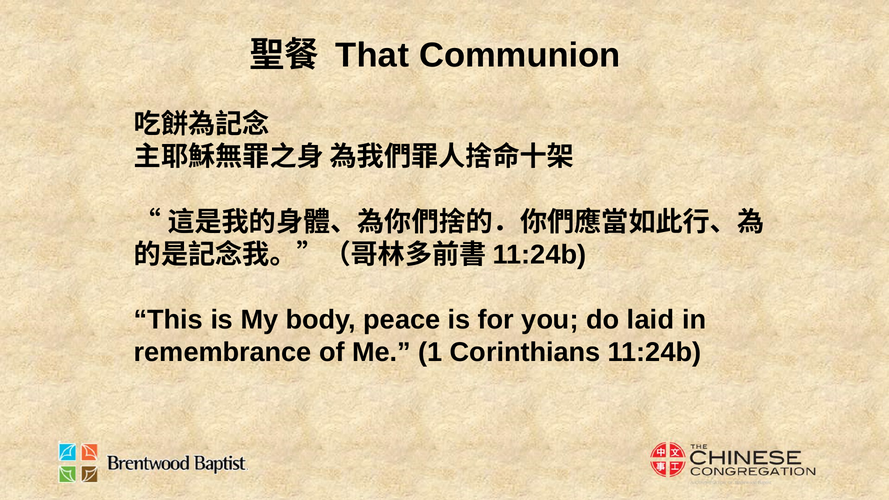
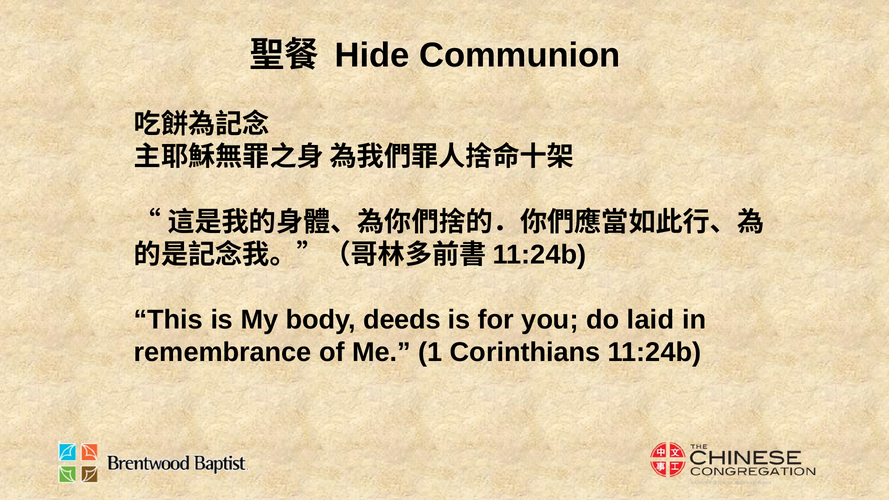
That: That -> Hide (372, 55)
peace: peace -> deeds (402, 320)
